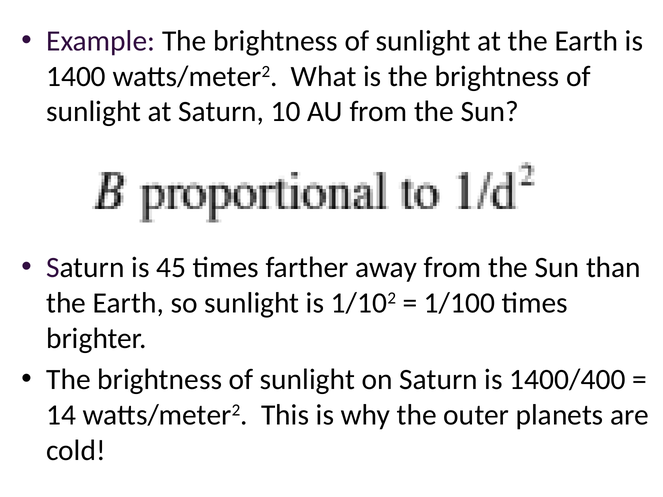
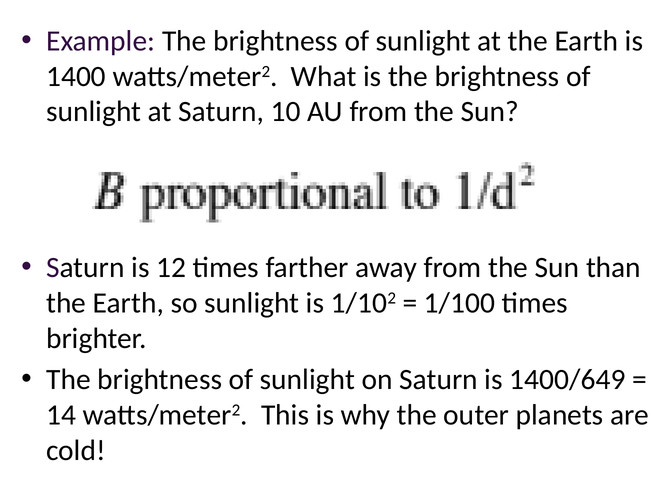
45: 45 -> 12 (171, 268)
1400/400: 1400/400 -> 1400/649 (567, 380)
